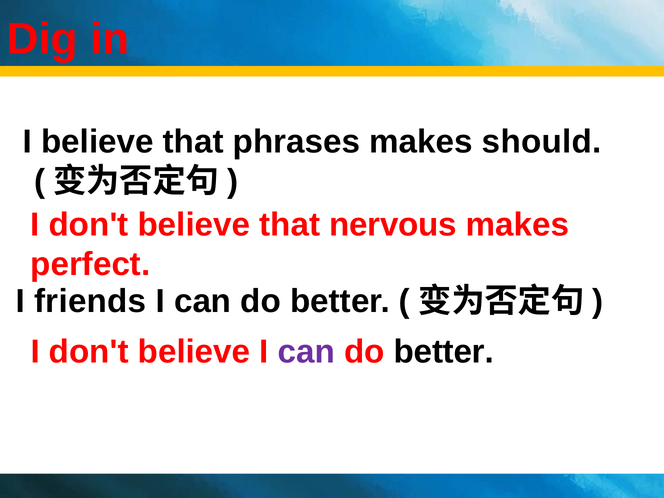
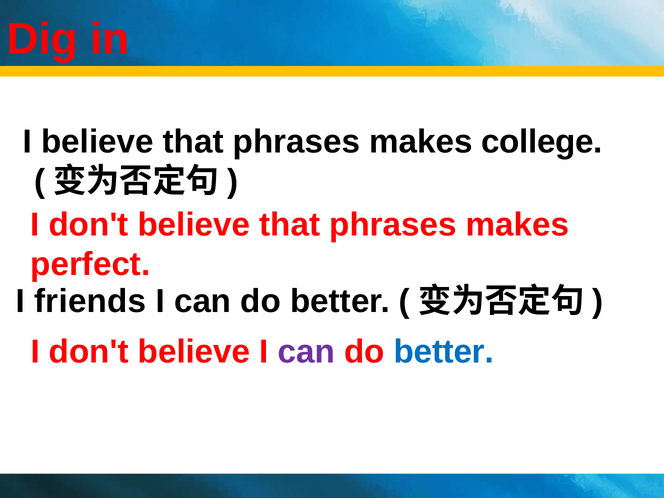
should: should -> college (542, 142)
don't believe that nervous: nervous -> phrases (393, 225)
better colour: black -> blue (444, 352)
